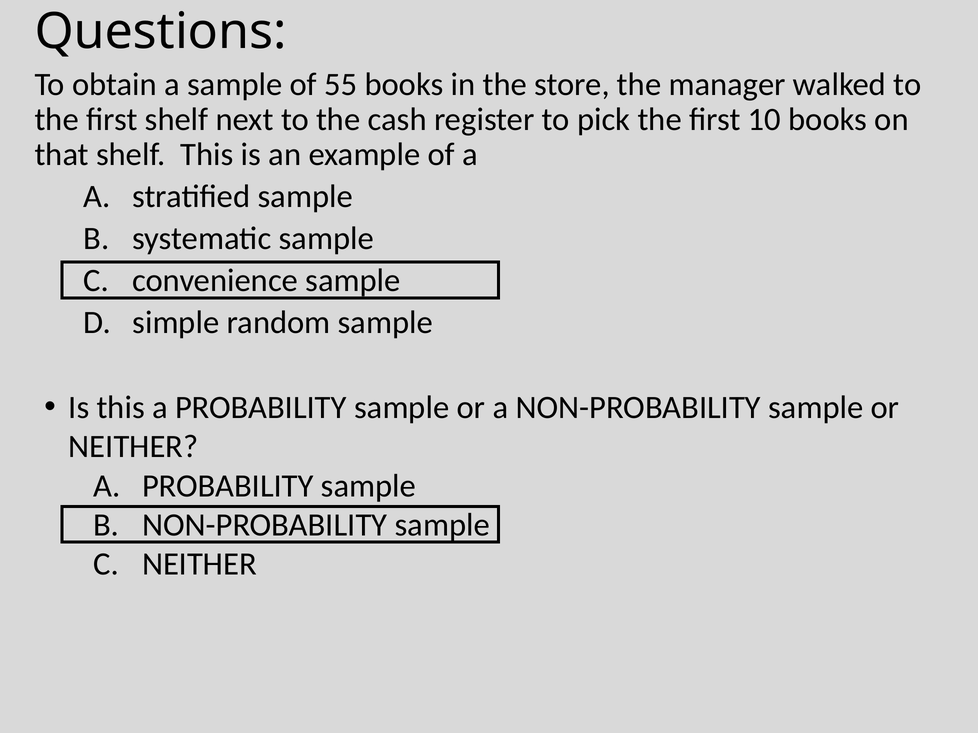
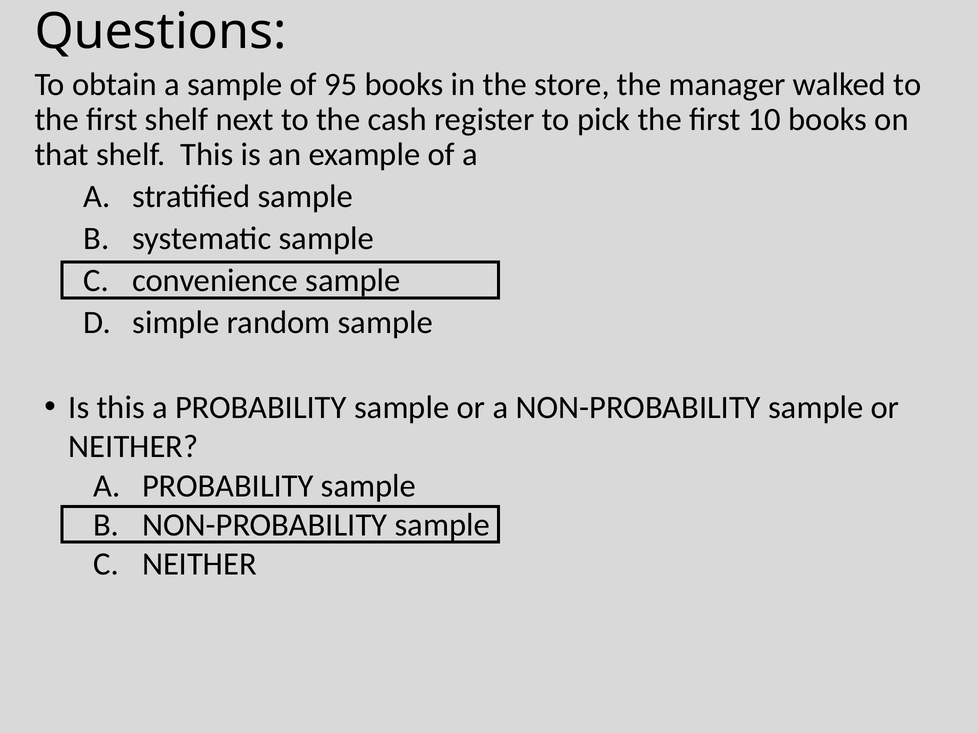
55: 55 -> 95 (341, 84)
